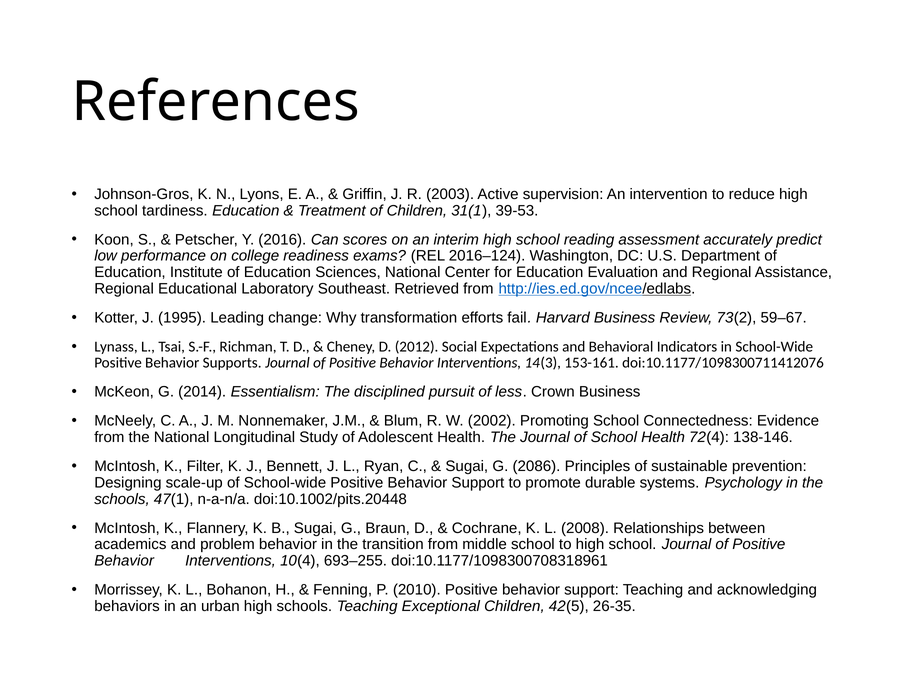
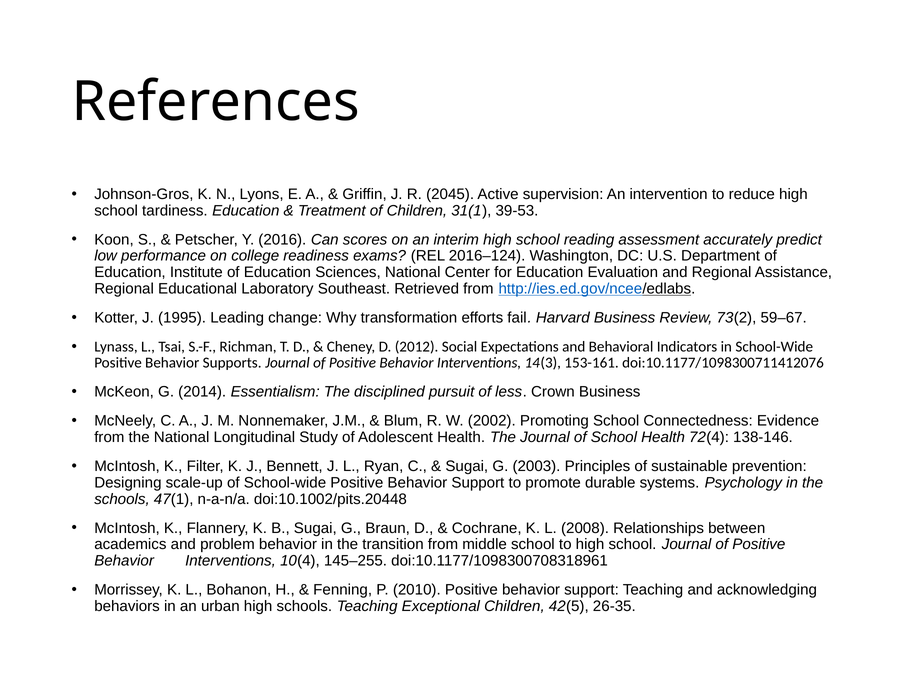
2003: 2003 -> 2045 (450, 194)
2086: 2086 -> 2003 (536, 466)
693–255: 693–255 -> 145–255 (355, 561)
